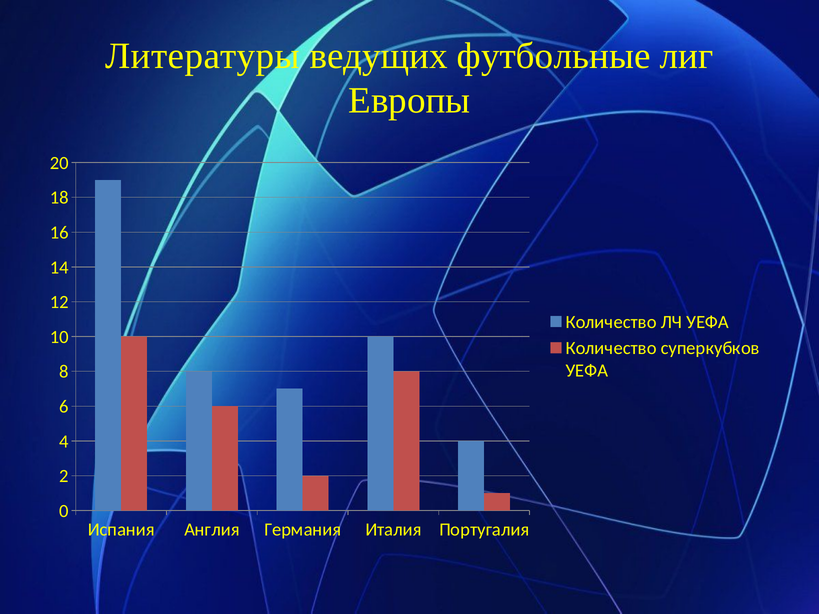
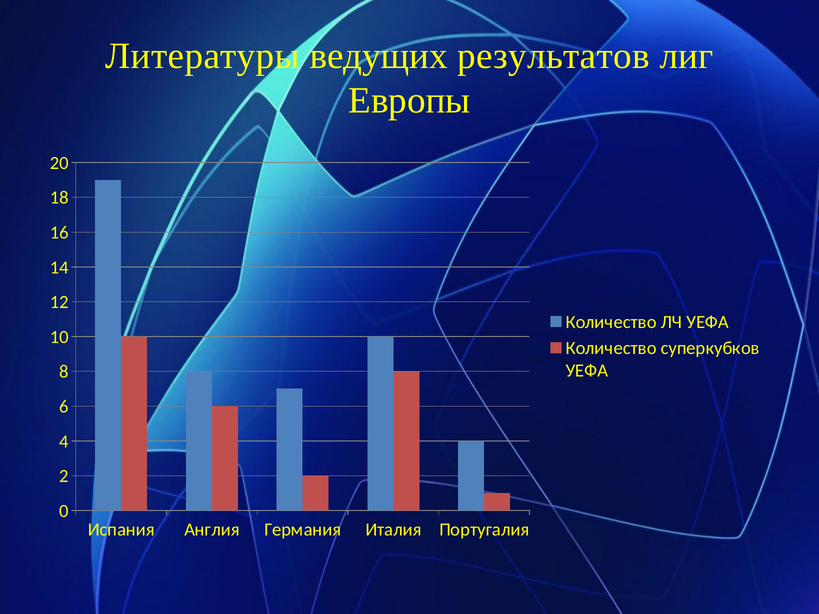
футбольные: футбольные -> результатов (554, 56)
